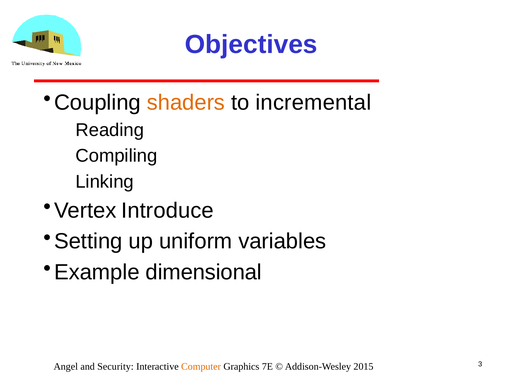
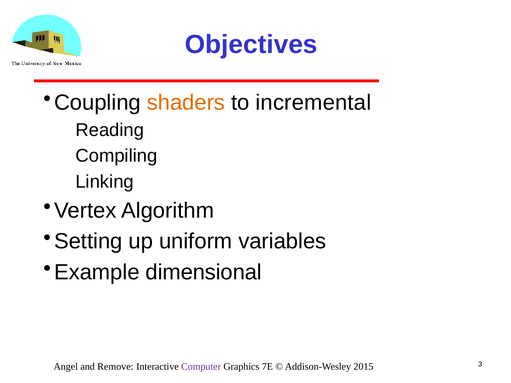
Introduce: Introduce -> Algorithm (168, 211)
Security: Security -> Remove (115, 367)
Computer colour: orange -> purple (201, 367)
